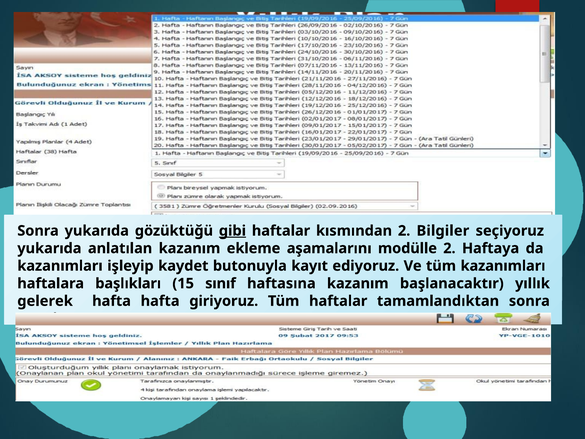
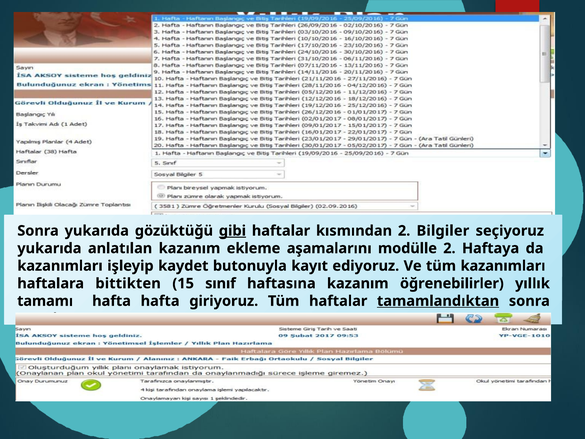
başlıkları: başlıkları -> bittikten (128, 283)
başlanacaktır: başlanacaktır -> öğrenebilirler (452, 283)
gelerek: gelerek -> tamamı (45, 301)
tamamlandıktan underline: none -> present (438, 301)
